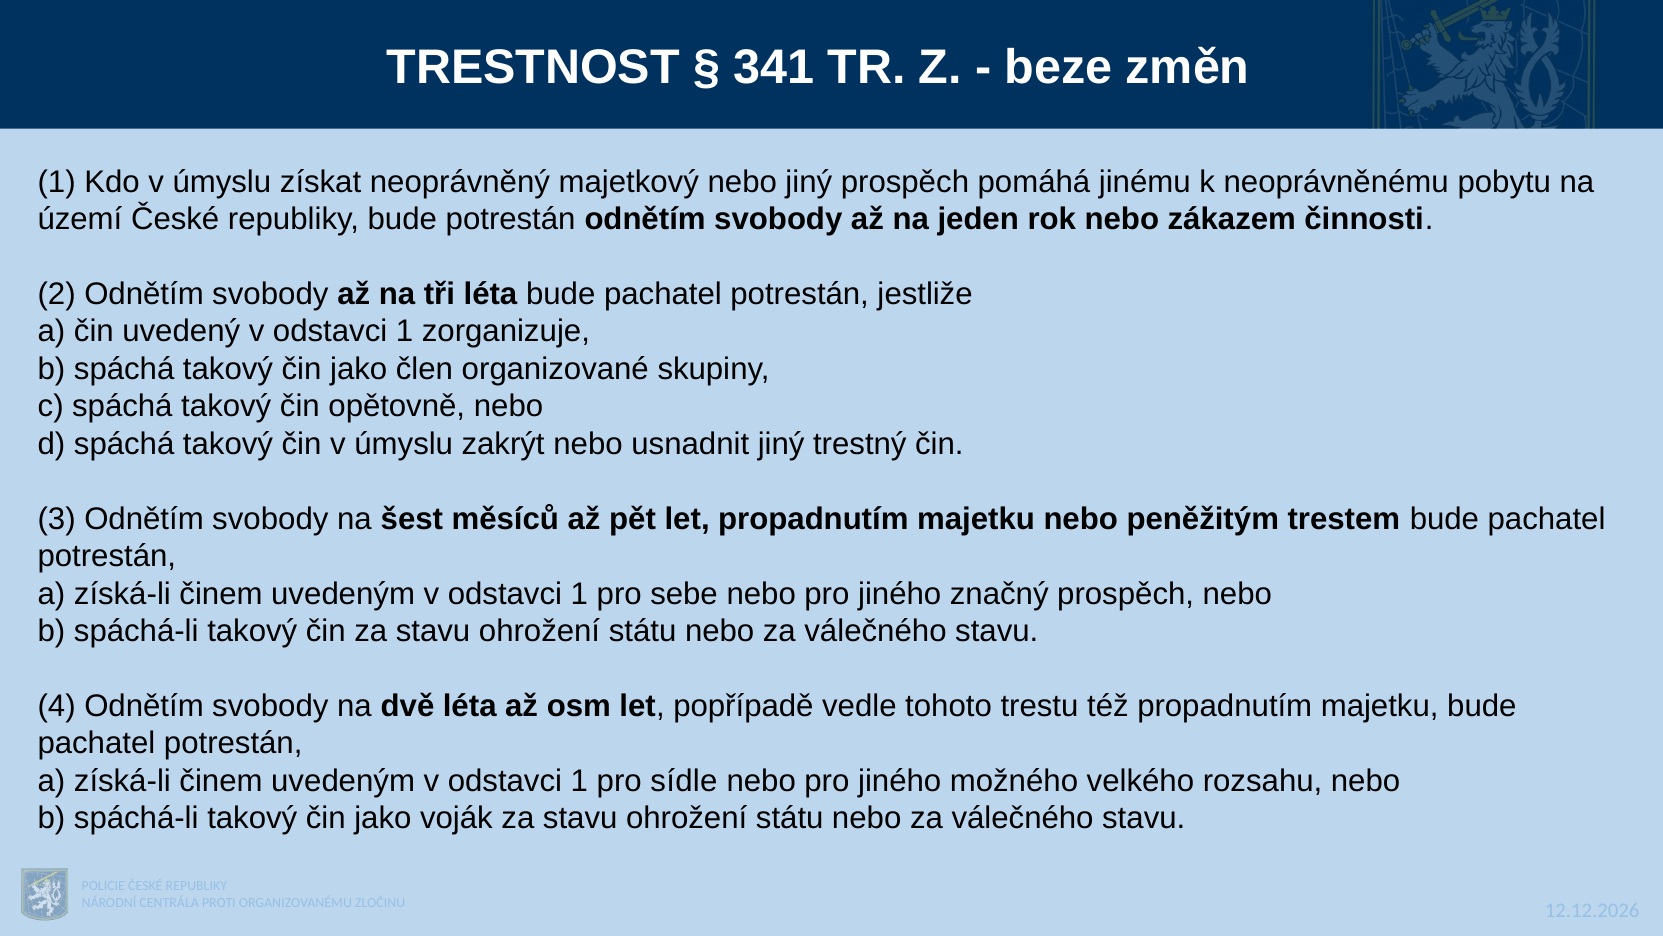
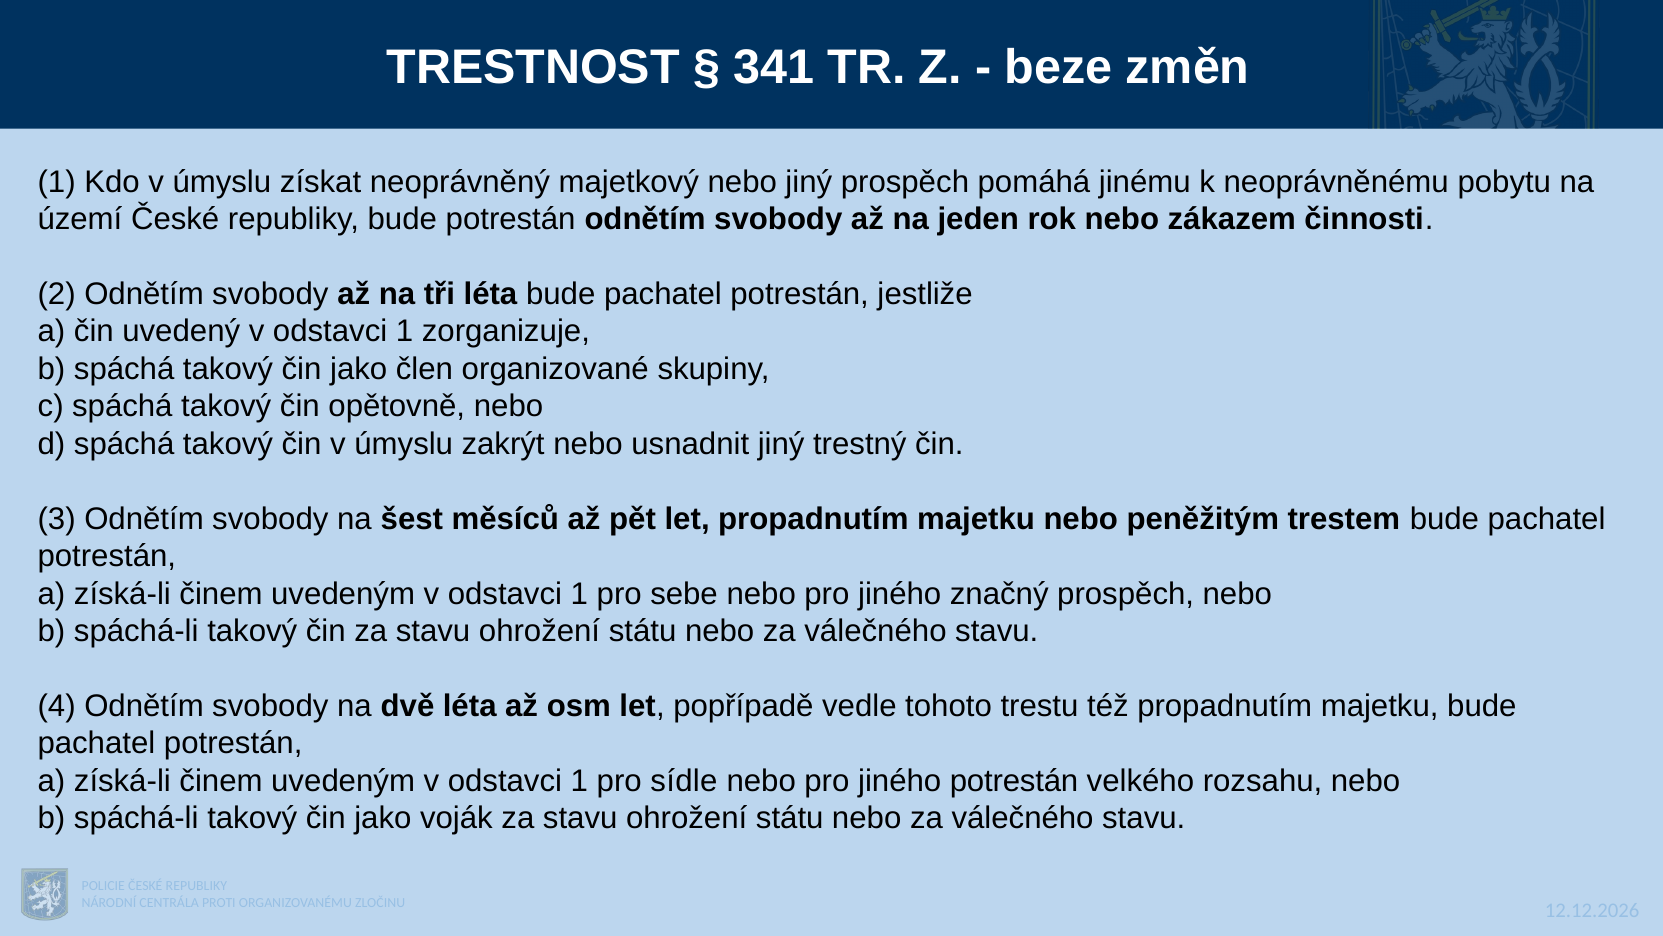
jiného možného: možného -> potrestán (1014, 780)
